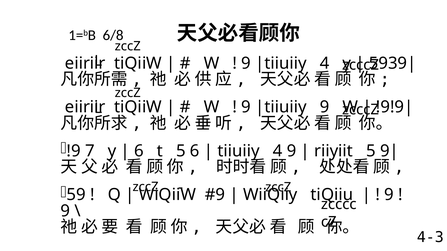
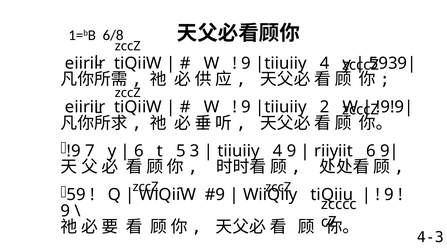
9: 9 -> 2 (325, 107)
5 6: 6 -> 3 (195, 151)
riiyiit 5: 5 -> 6 (371, 151)
